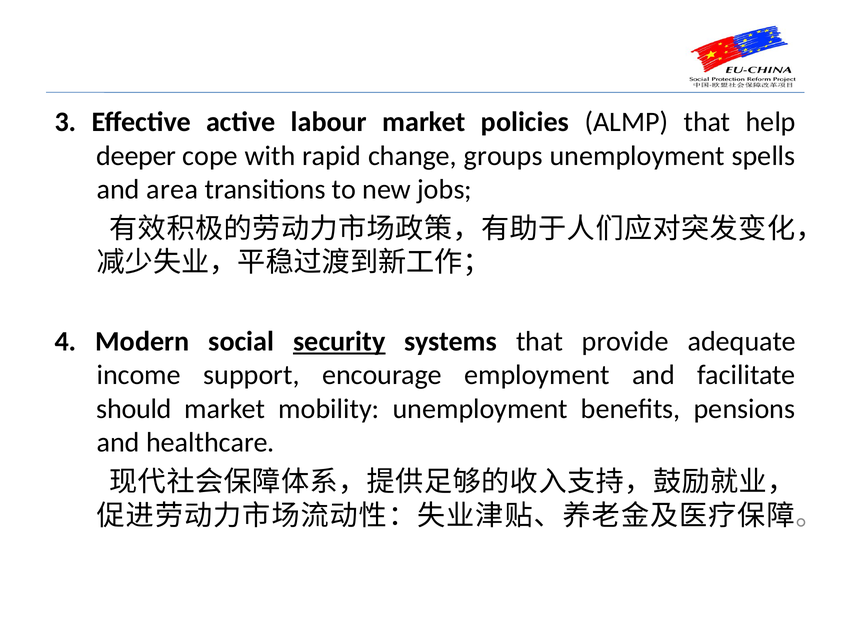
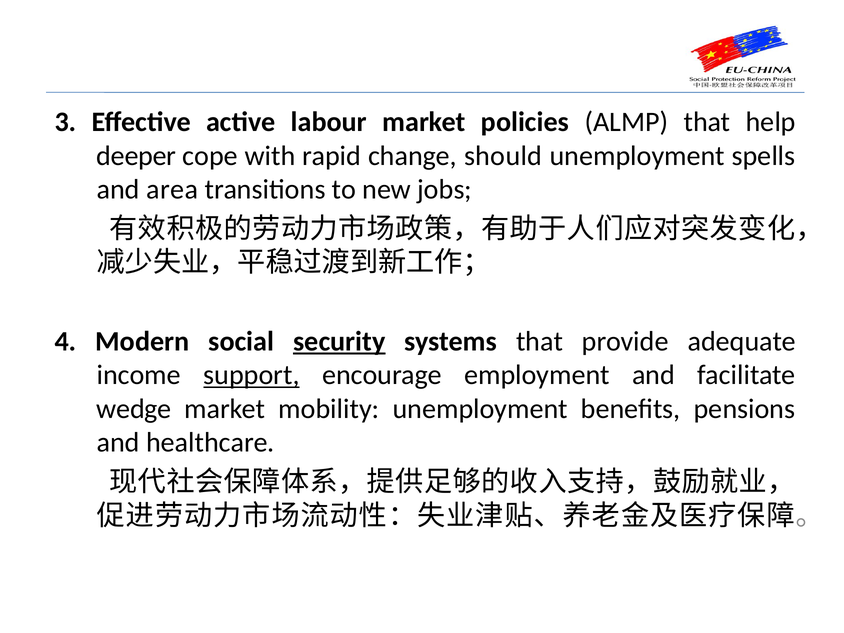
groups: groups -> should (503, 156)
support underline: none -> present (251, 375)
should: should -> wedge (134, 409)
